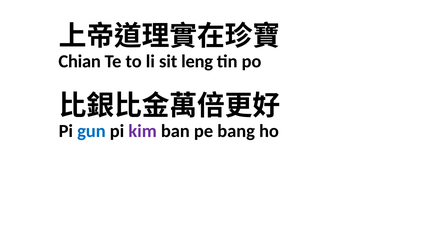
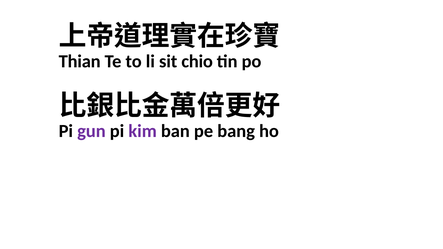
Chian: Chian -> Thian (80, 61)
leng: leng -> chio (197, 61)
gun colour: blue -> purple (91, 131)
